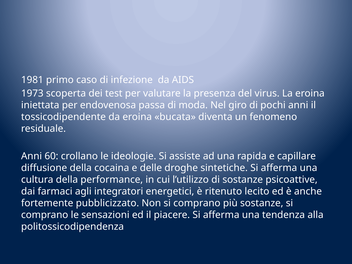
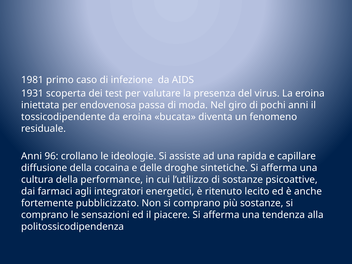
1973: 1973 -> 1931 (32, 94)
60: 60 -> 96 (51, 156)
